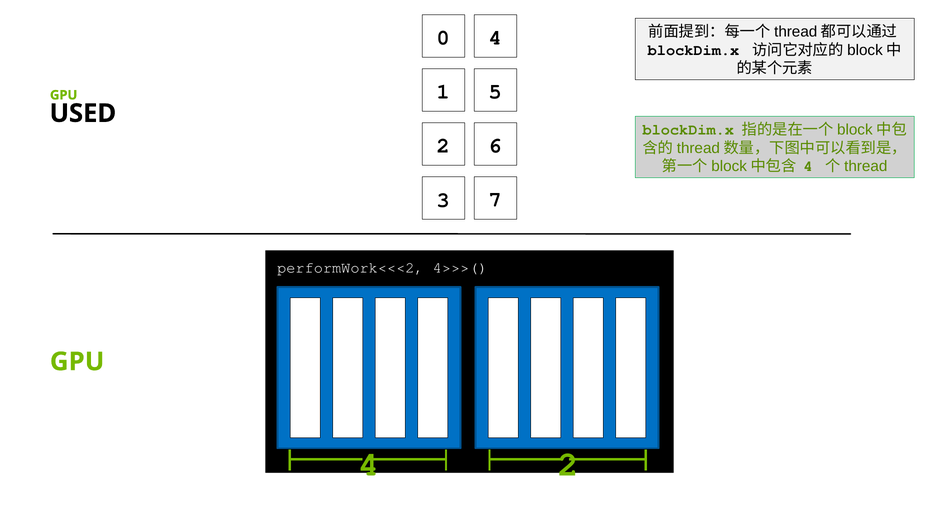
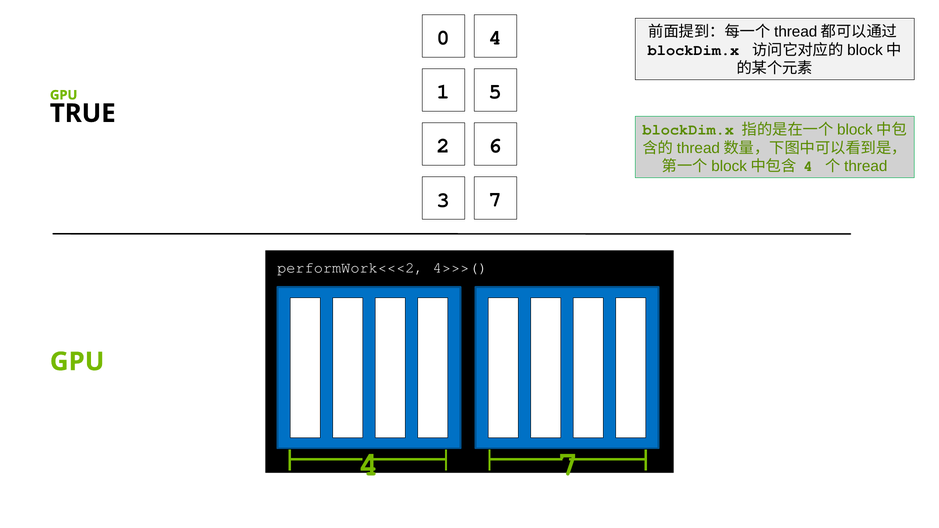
USED: USED -> TRUE (83, 113)
4 2: 2 -> 7 (568, 464)
